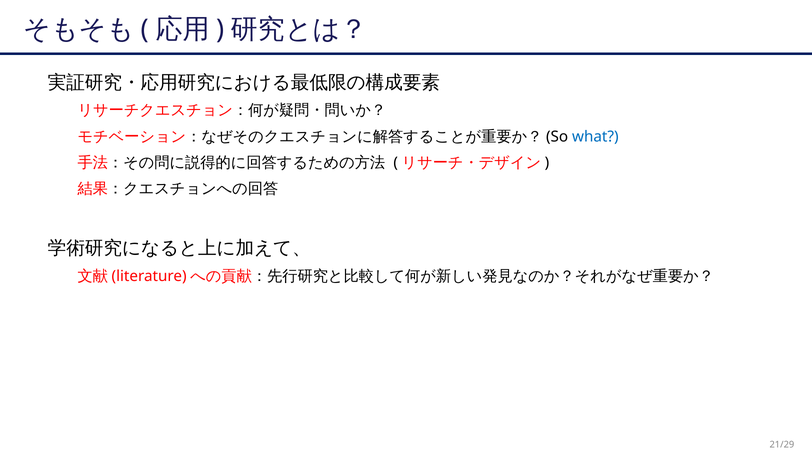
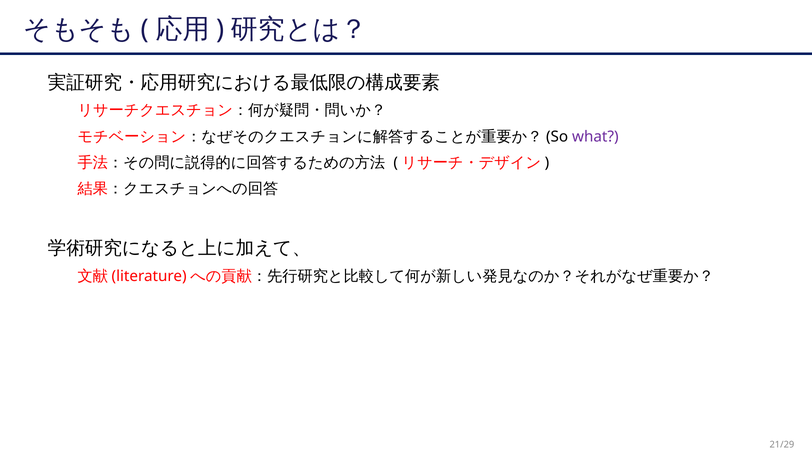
what colour: blue -> purple (595, 137)
